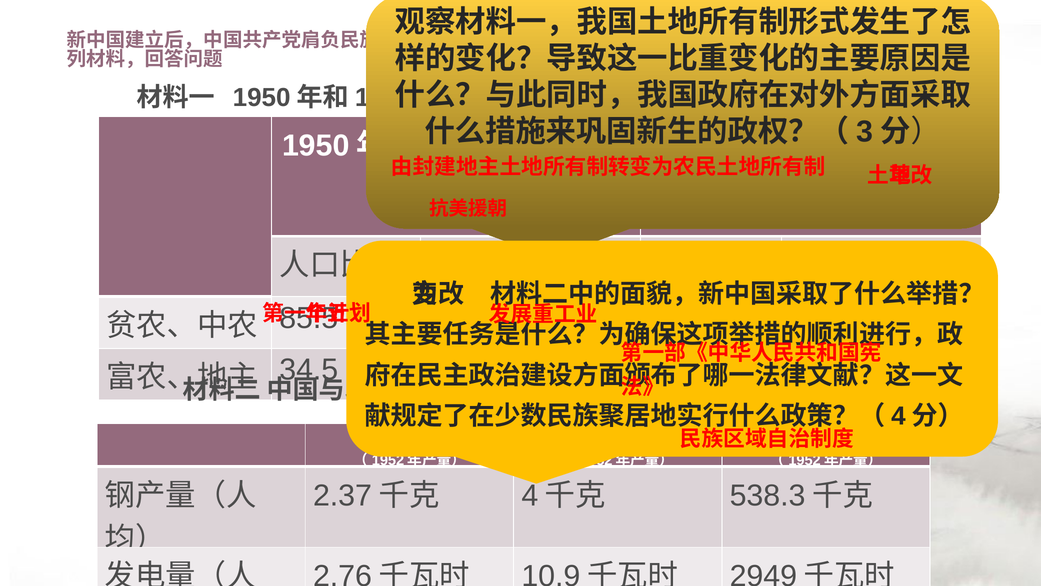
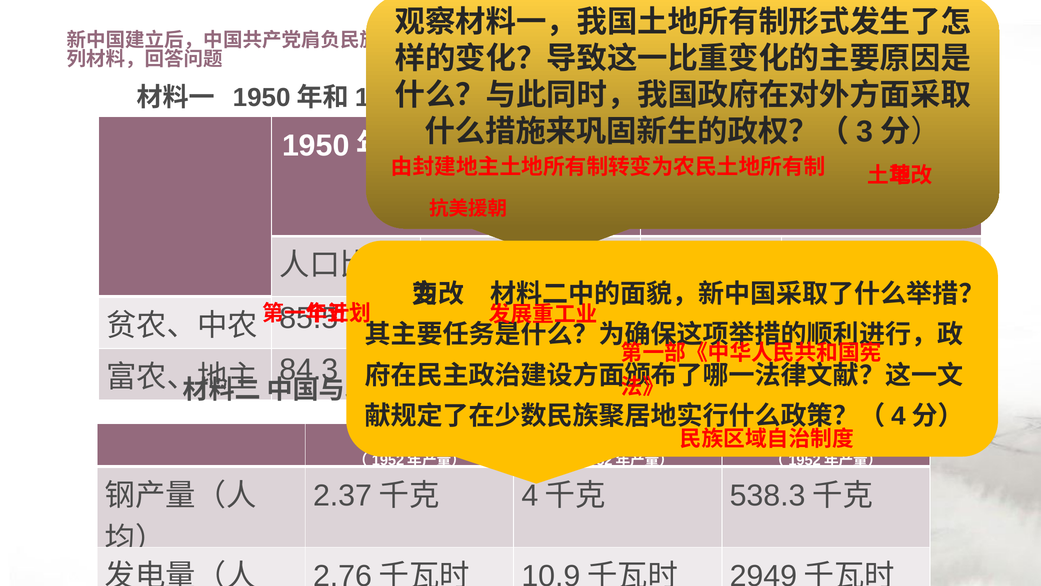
34.5: 34.5 -> 84.3 (309, 369)
